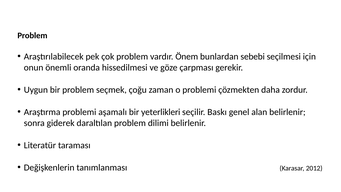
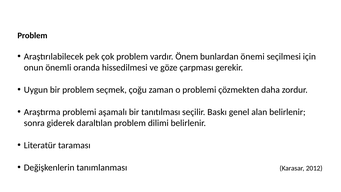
sebebi: sebebi -> önemi (253, 57)
yeterlikleri: yeterlikleri -> tanıtılması (161, 112)
